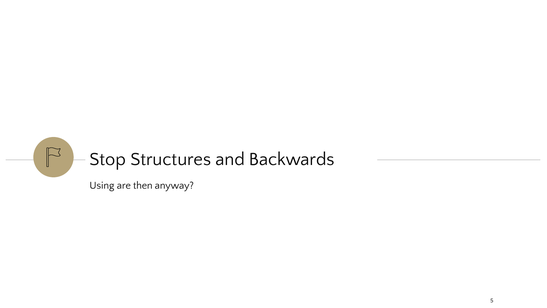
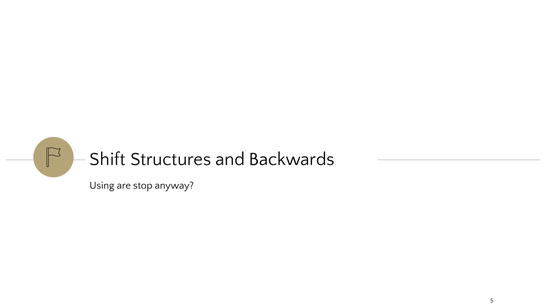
Stop: Stop -> Shift (108, 159)
then: then -> stop (143, 185)
